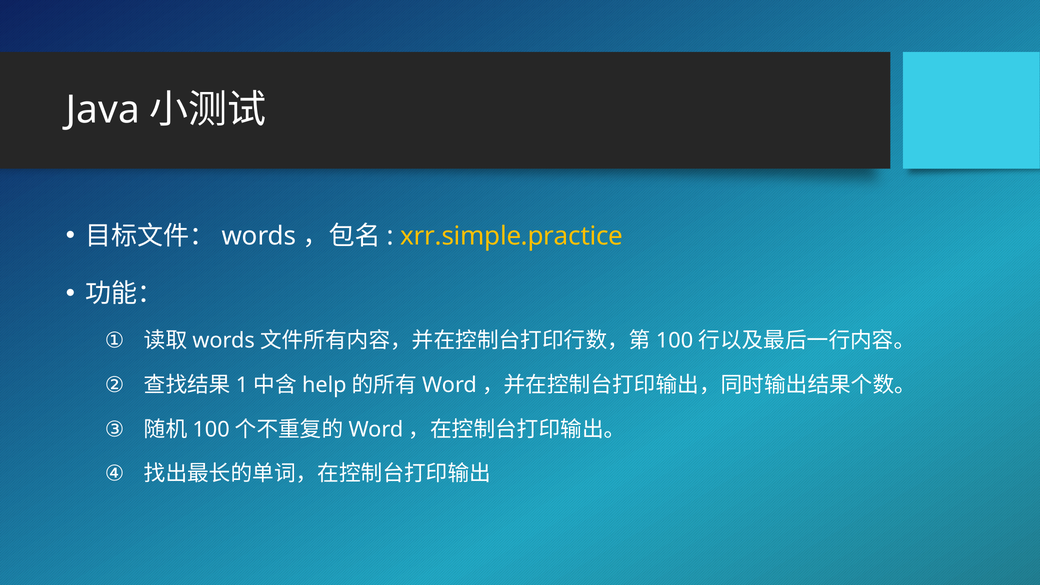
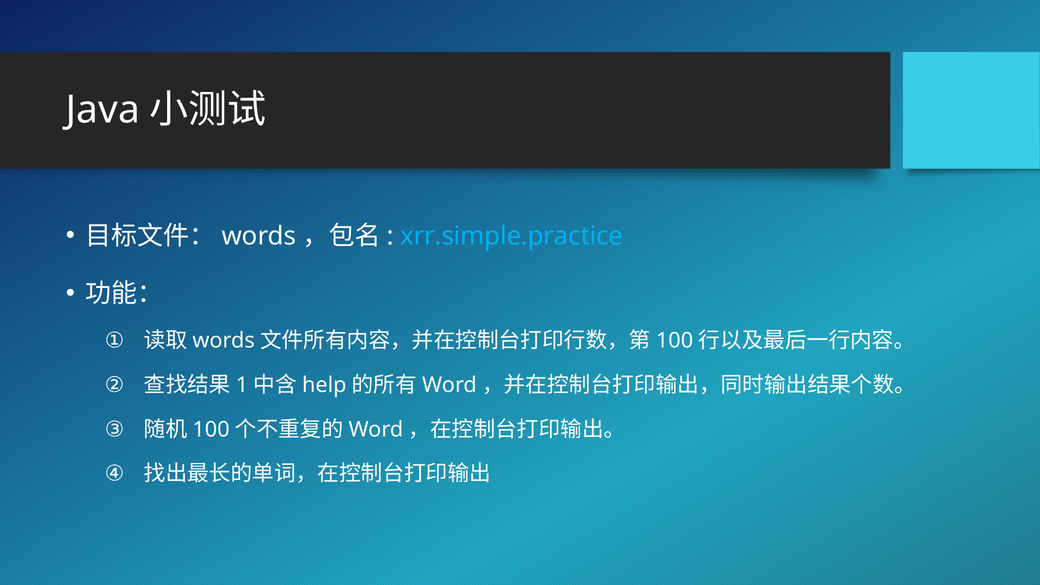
xrr.simple.practice colour: yellow -> light blue (512, 236)
